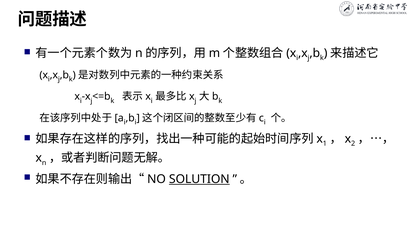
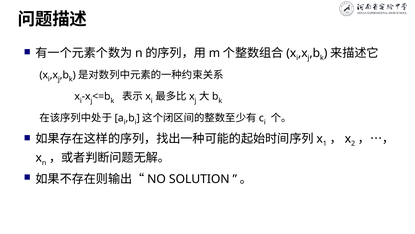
SOLUTION underline: present -> none (199, 179)
